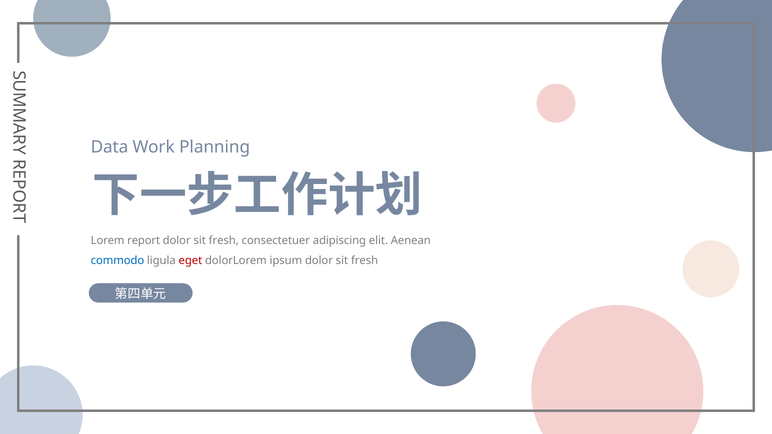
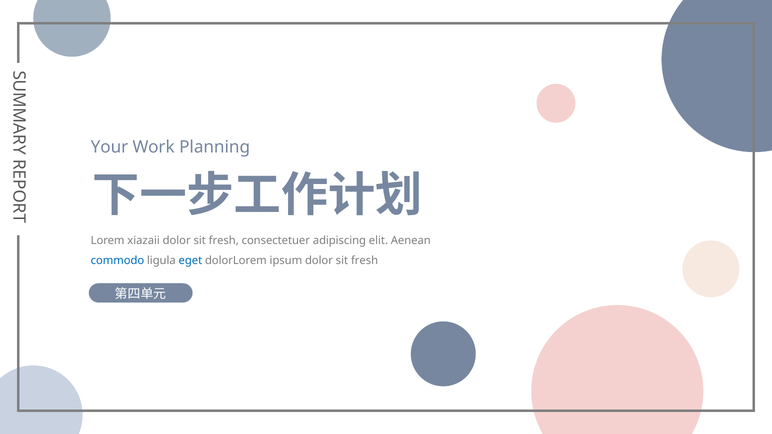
Data: Data -> Your (109, 147)
report: report -> xiazaii (144, 241)
eget colour: red -> blue (190, 261)
